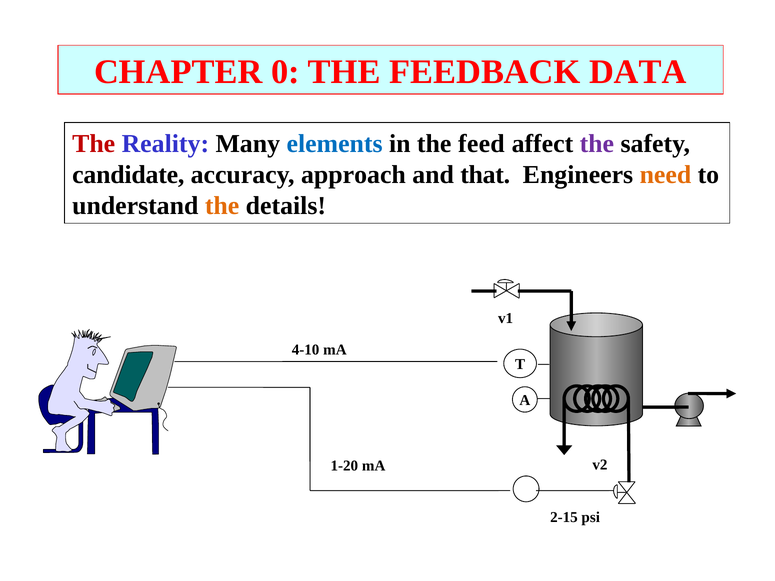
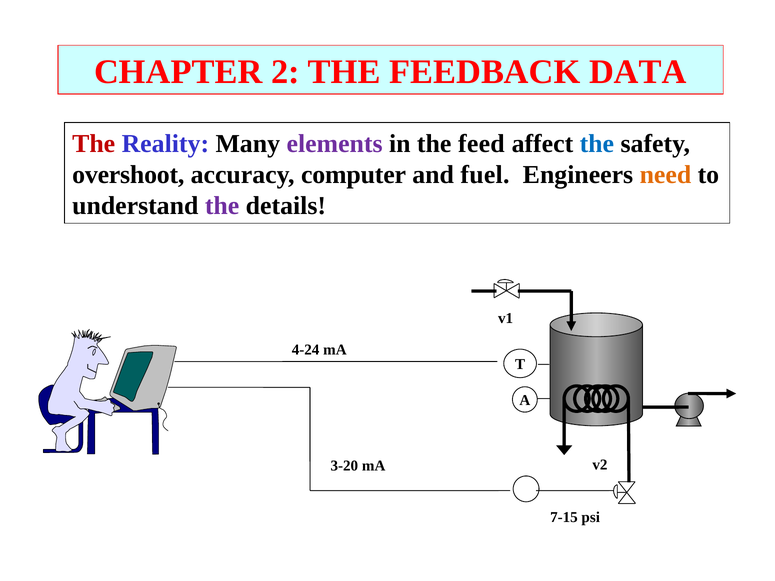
0: 0 -> 2 (285, 72)
elements colour: blue -> purple (335, 144)
the colour: purple -> blue (597, 144)
candidate: candidate -> overshoot (128, 175)
approach: approach -> computer (354, 175)
that: that -> fuel (485, 175)
the colour: orange -> purple (222, 206)
4-10: 4-10 -> 4-24 (306, 350)
1-20: 1-20 -> 3-20 (344, 466)
2-15: 2-15 -> 7-15 (564, 518)
